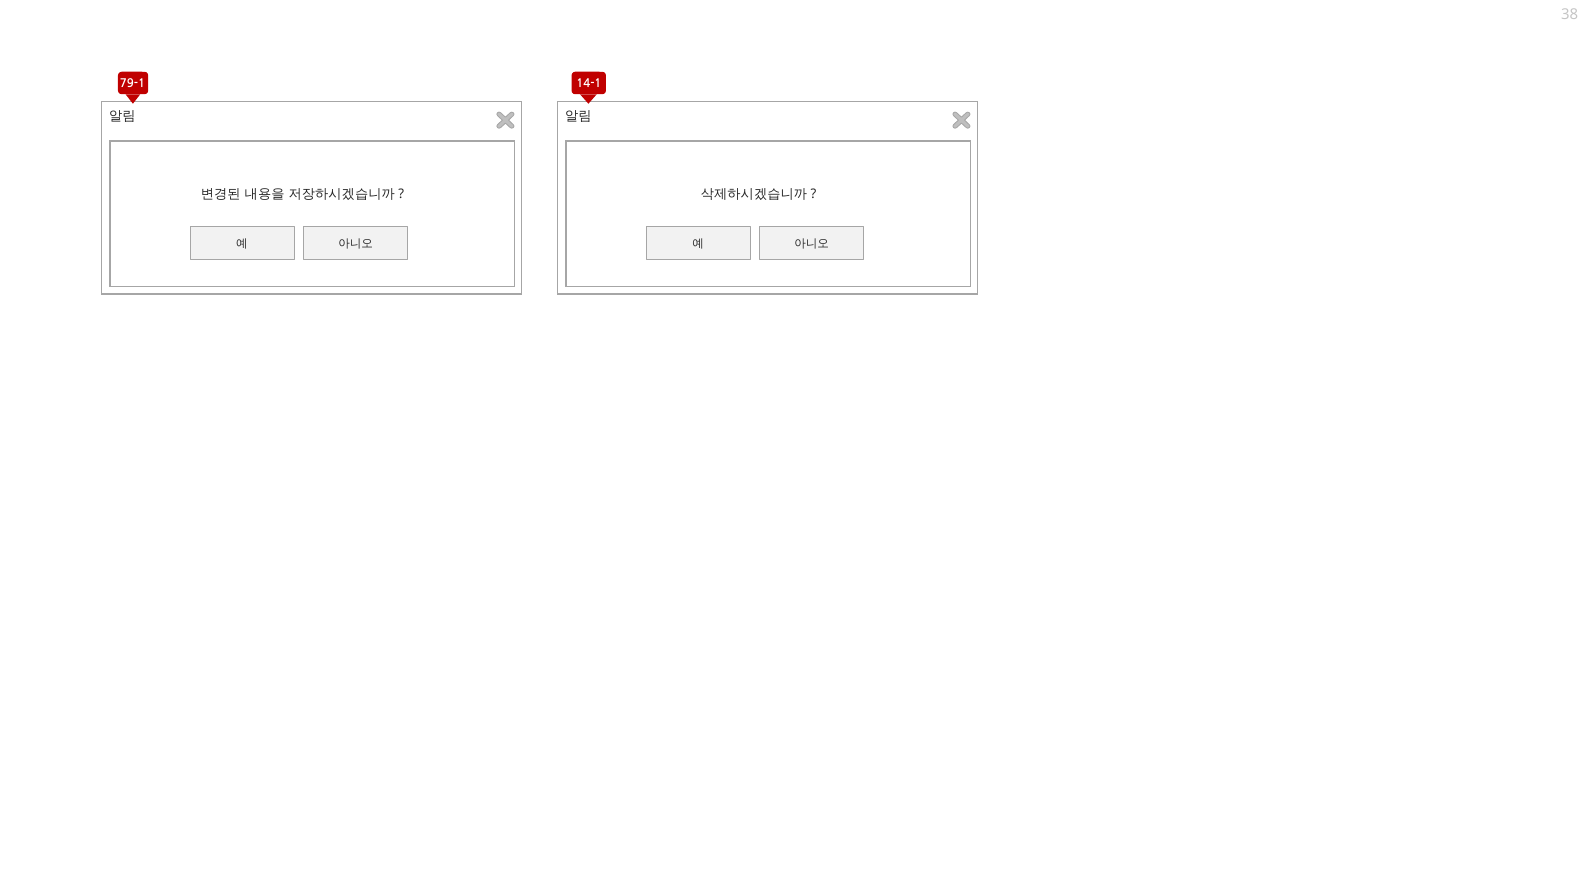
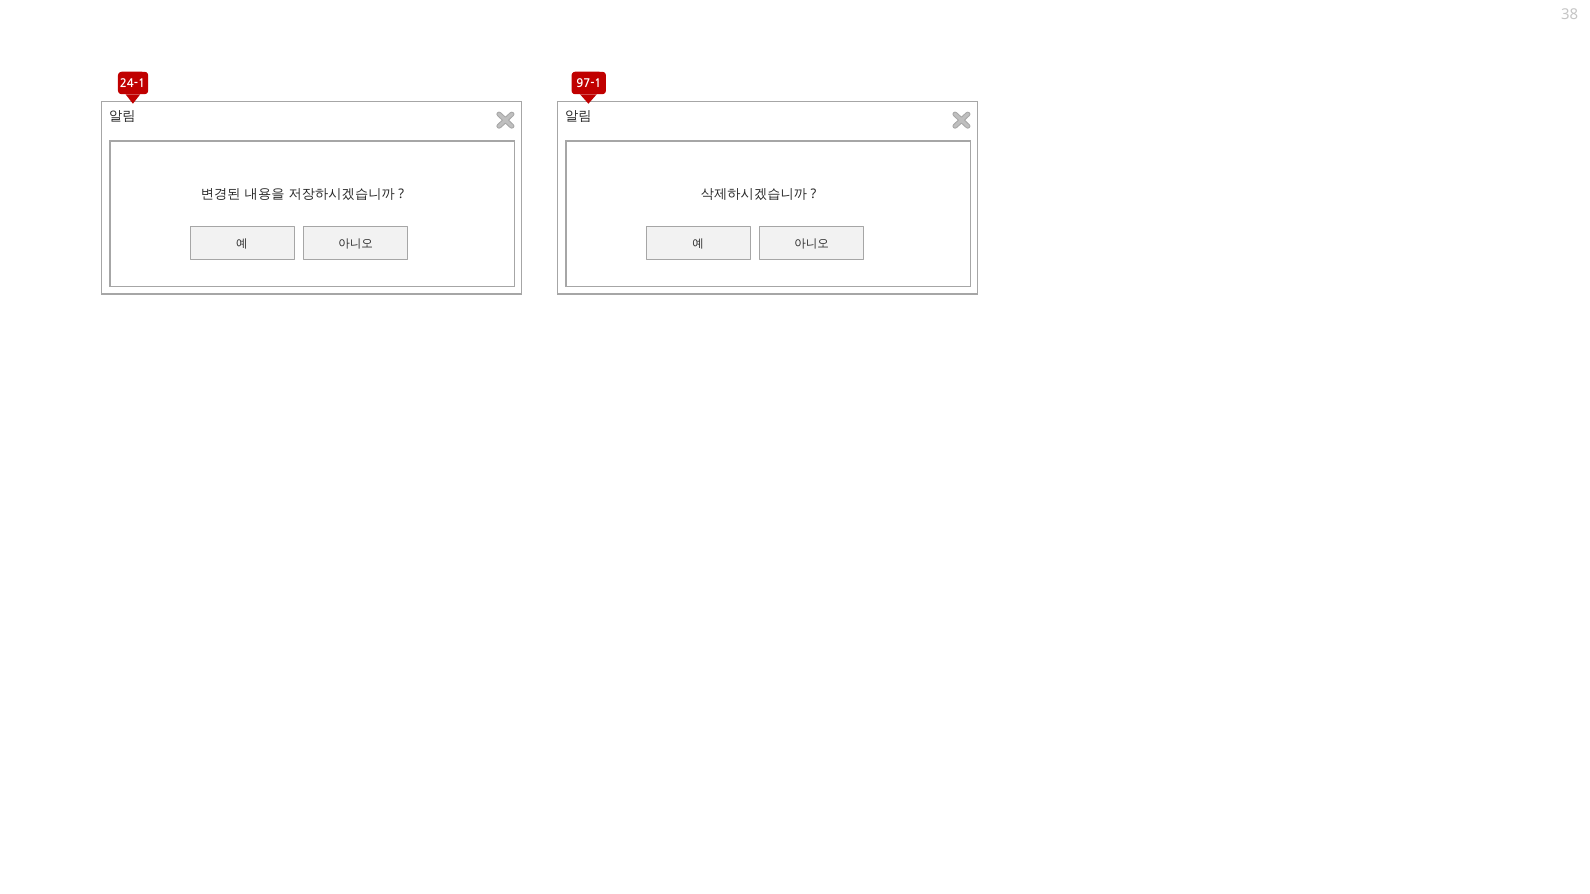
79-1: 79-1 -> 24-1 (133, 84)
14-1: 14-1 -> 97-1 (589, 84)
